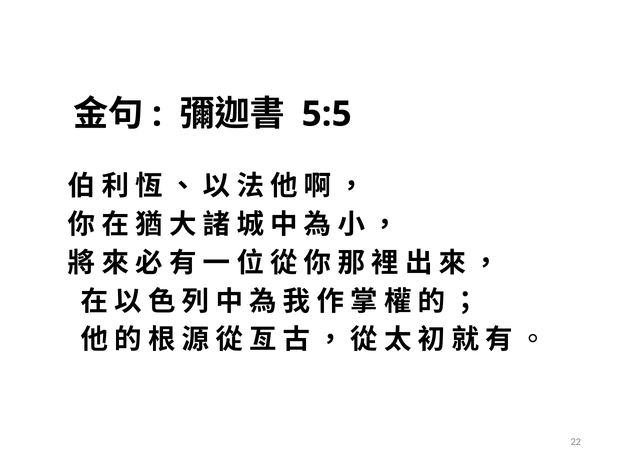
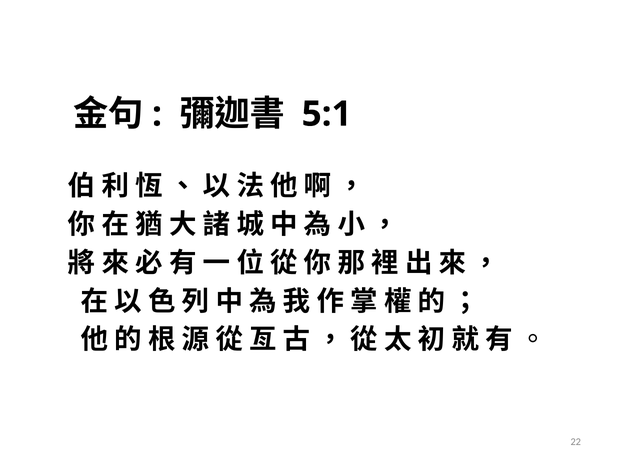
5:5: 5:5 -> 5:1 (327, 114)
